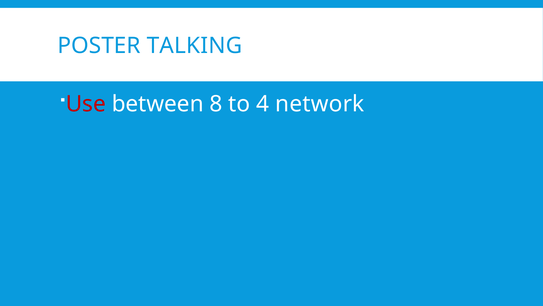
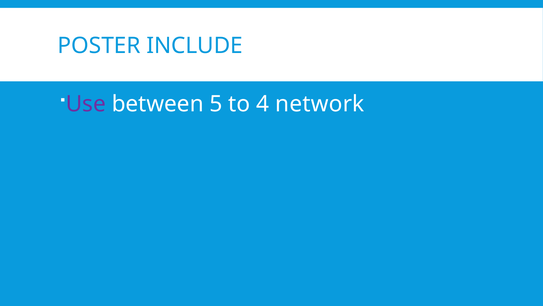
TALKING: TALKING -> INCLUDE (195, 46)
Use colour: red -> purple (86, 104)
8: 8 -> 5 (216, 104)
